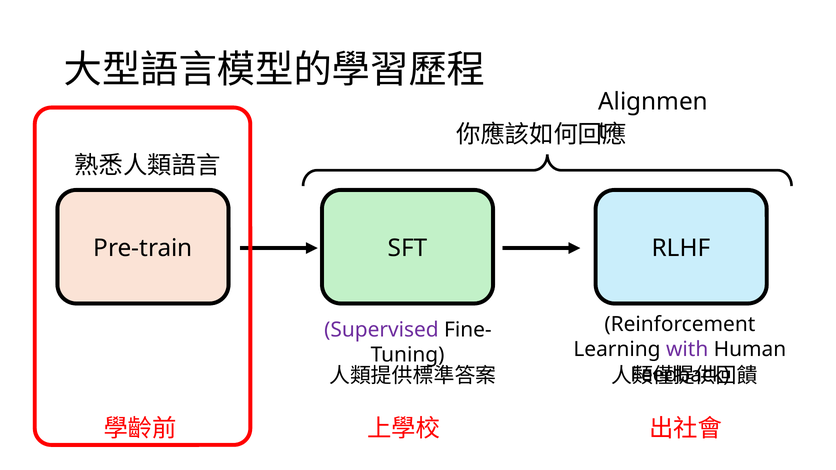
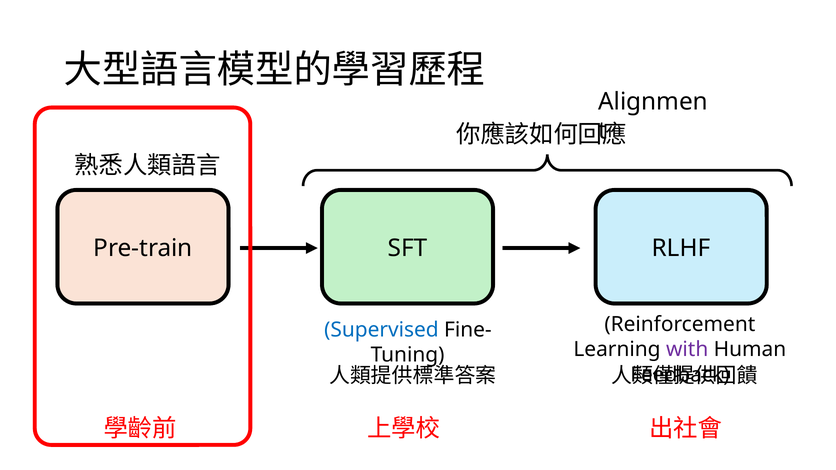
Supervised colour: purple -> blue (381, 330)
